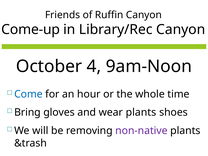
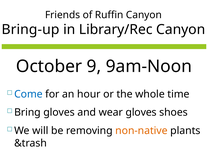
Come-up: Come-up -> Bring-up (31, 30)
4: 4 -> 9 (94, 66)
wear plants: plants -> gloves (141, 112)
non-native colour: purple -> orange (141, 131)
